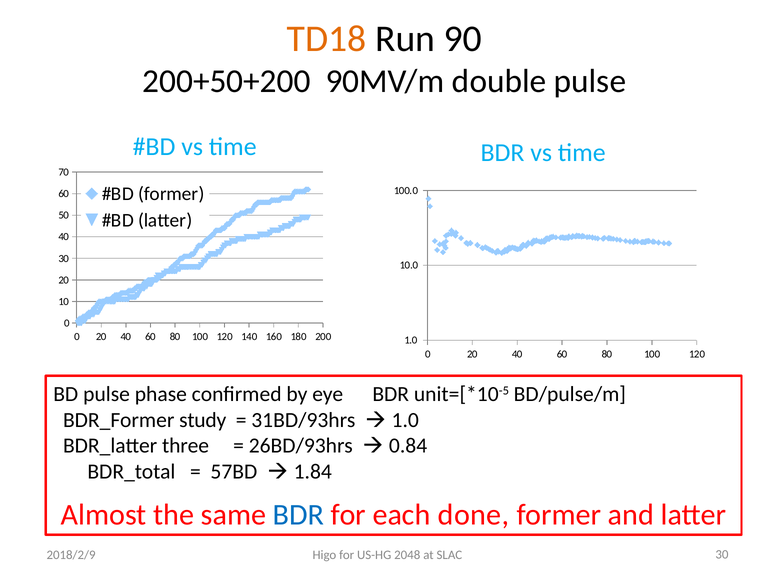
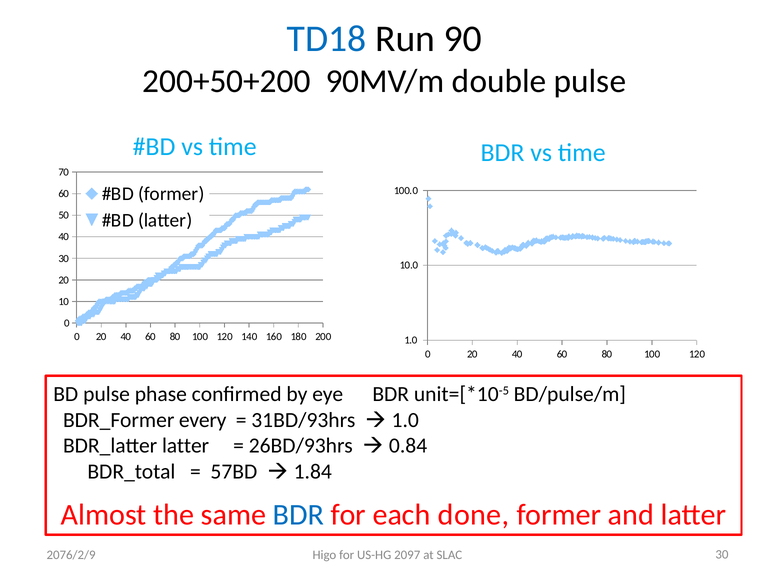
TD18 colour: orange -> blue (327, 39)
study: study -> every (203, 420)
BDR_latter three: three -> latter (186, 446)
2018/2/9: 2018/2/9 -> 2076/2/9 (71, 555)
2048: 2048 -> 2097 (407, 555)
